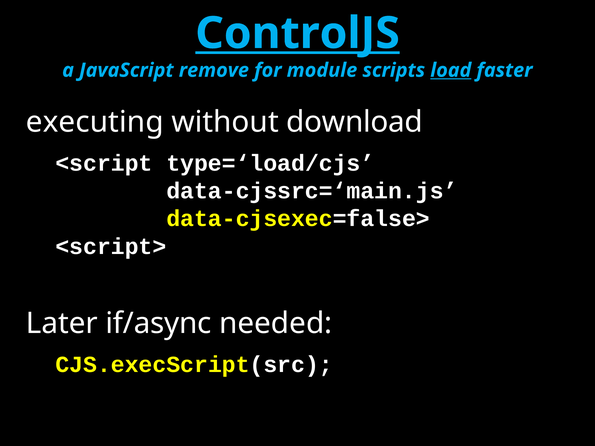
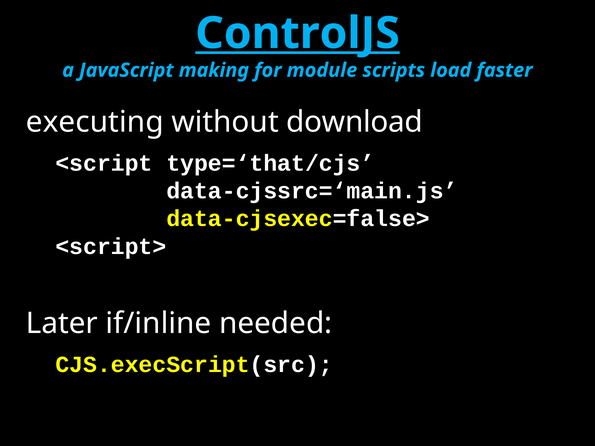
remove: remove -> making (214, 70)
load underline: present -> none (451, 70)
type=‘load/cjs: type=‘load/cjs -> type=‘that/cjs (270, 163)
if/async: if/async -> if/inline (158, 323)
